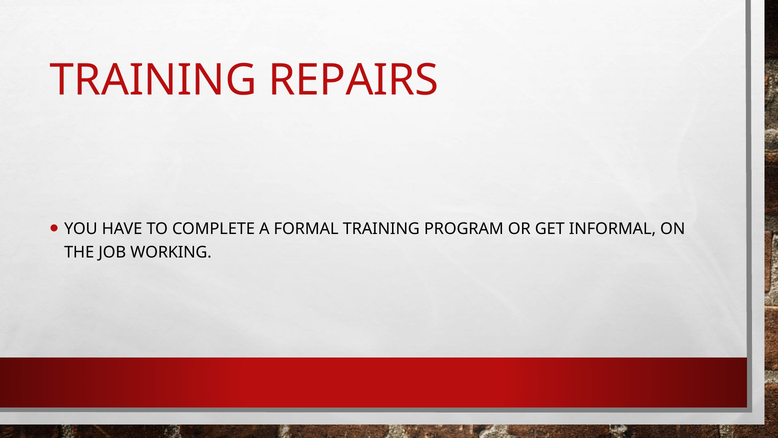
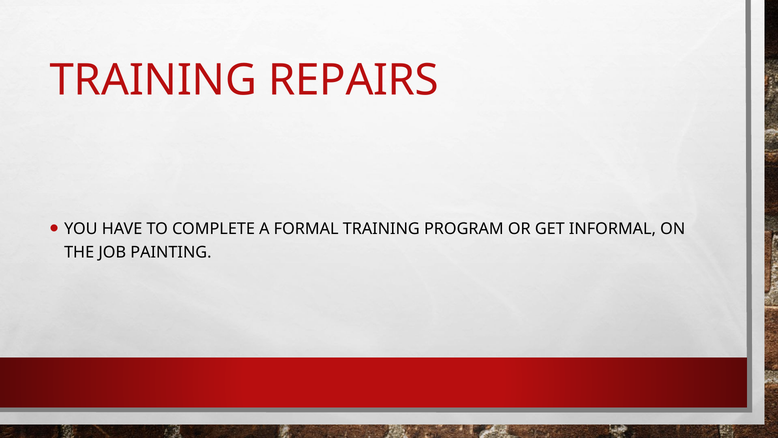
WORKING: WORKING -> PAINTING (171, 252)
